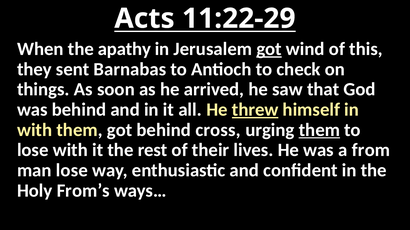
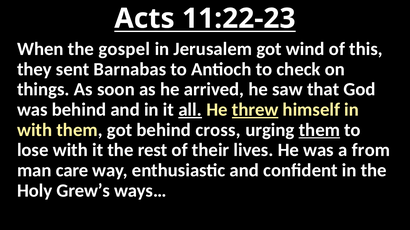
11:22-29: 11:22-29 -> 11:22-23 (239, 19)
apathy: apathy -> gospel (124, 49)
got underline: present -> none (269, 49)
all underline: none -> present (190, 110)
man lose: lose -> care (72, 171)
From’s: From’s -> Grew’s (83, 191)
